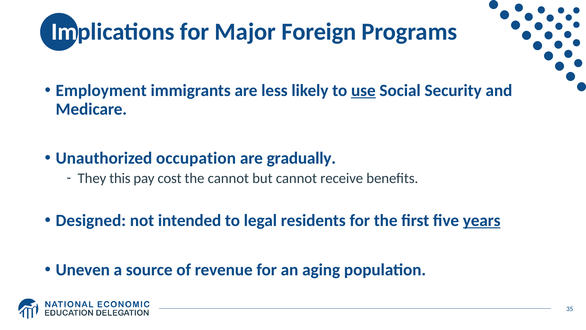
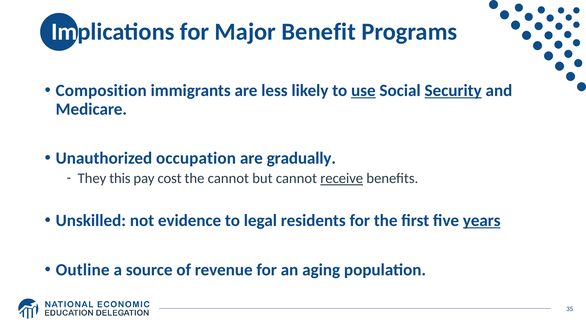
Foreign: Foreign -> Benefit (319, 32)
Employment: Employment -> Composition (101, 90)
Security underline: none -> present (453, 90)
receive underline: none -> present (342, 178)
Designed: Designed -> Unskilled (91, 220)
intended: intended -> evidence (190, 220)
Uneven: Uneven -> Outline (83, 269)
